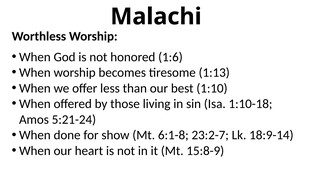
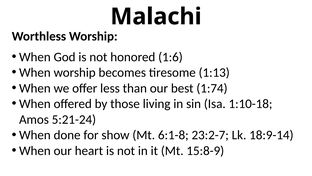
1:10: 1:10 -> 1:74 (212, 88)
